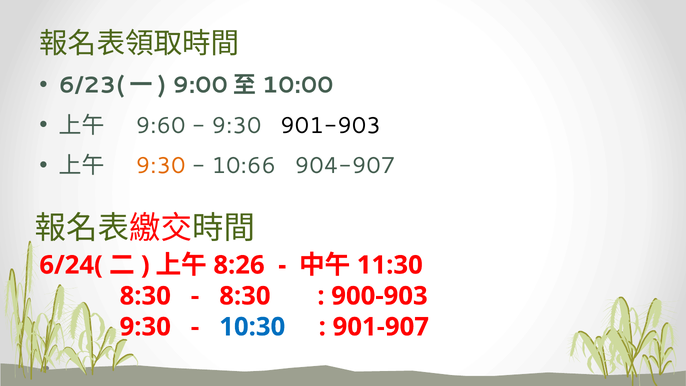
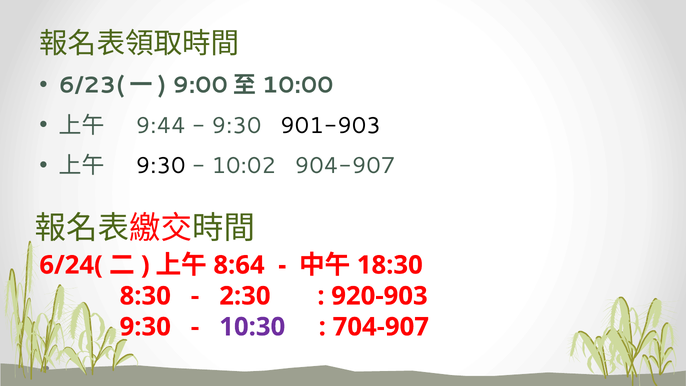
9:60: 9:60 -> 9:44 (161, 126)
9:30 colour: orange -> black (161, 166)
10:66: 10:66 -> 10:02 (244, 166)
8:26: 8:26 -> 8:64 (239, 265)
11:30: 11:30 -> 18:30 (390, 265)
8:30: 8:30 -> 2:30 (245, 296)
900-903: 900-903 -> 920-903 (379, 296)
10:30 colour: blue -> purple (252, 327)
901-907: 901-907 -> 704-907 (381, 327)
